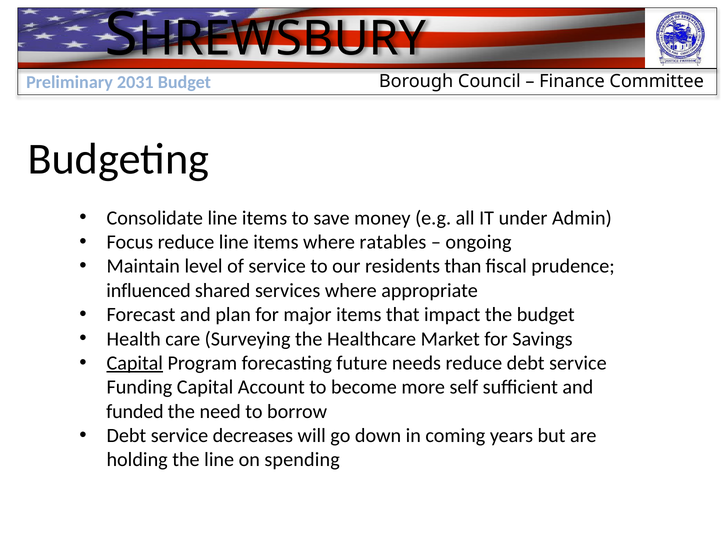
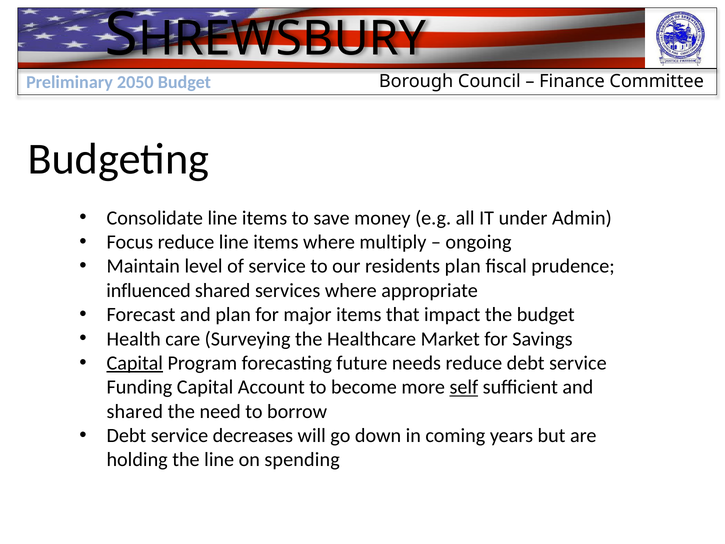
2031: 2031 -> 2050 (135, 82)
ratables: ratables -> multiply (393, 242)
residents than: than -> plan (463, 266)
self underline: none -> present (464, 387)
funded: funded -> shared (135, 411)
